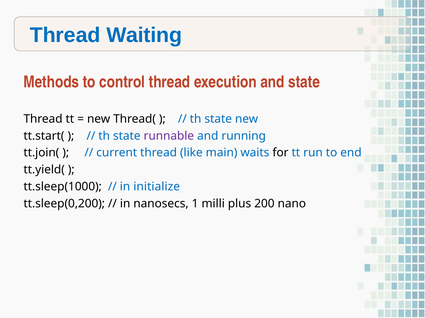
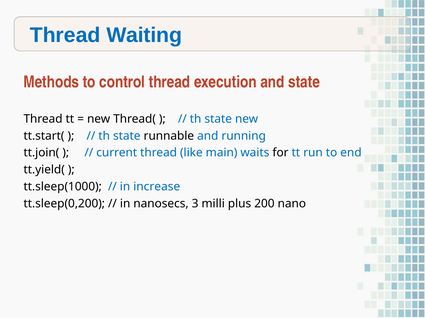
runnable colour: purple -> black (169, 136)
initialize: initialize -> increase (157, 187)
1: 1 -> 3 (195, 204)
